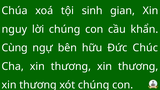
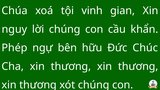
sinh: sinh -> vinh (92, 11)
Cùng: Cùng -> Phép (15, 48)
